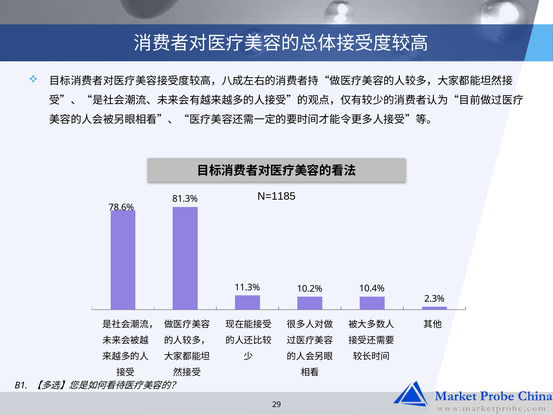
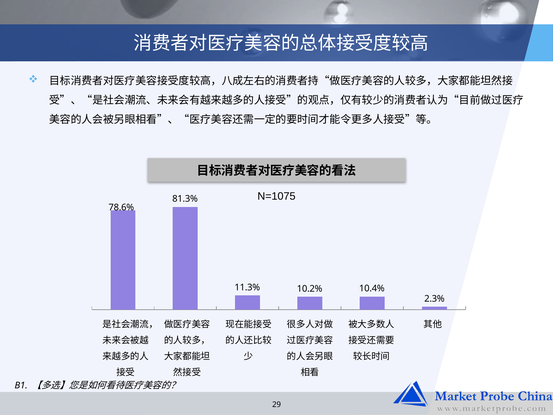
N=1185: N=1185 -> N=1075 (277, 196)
